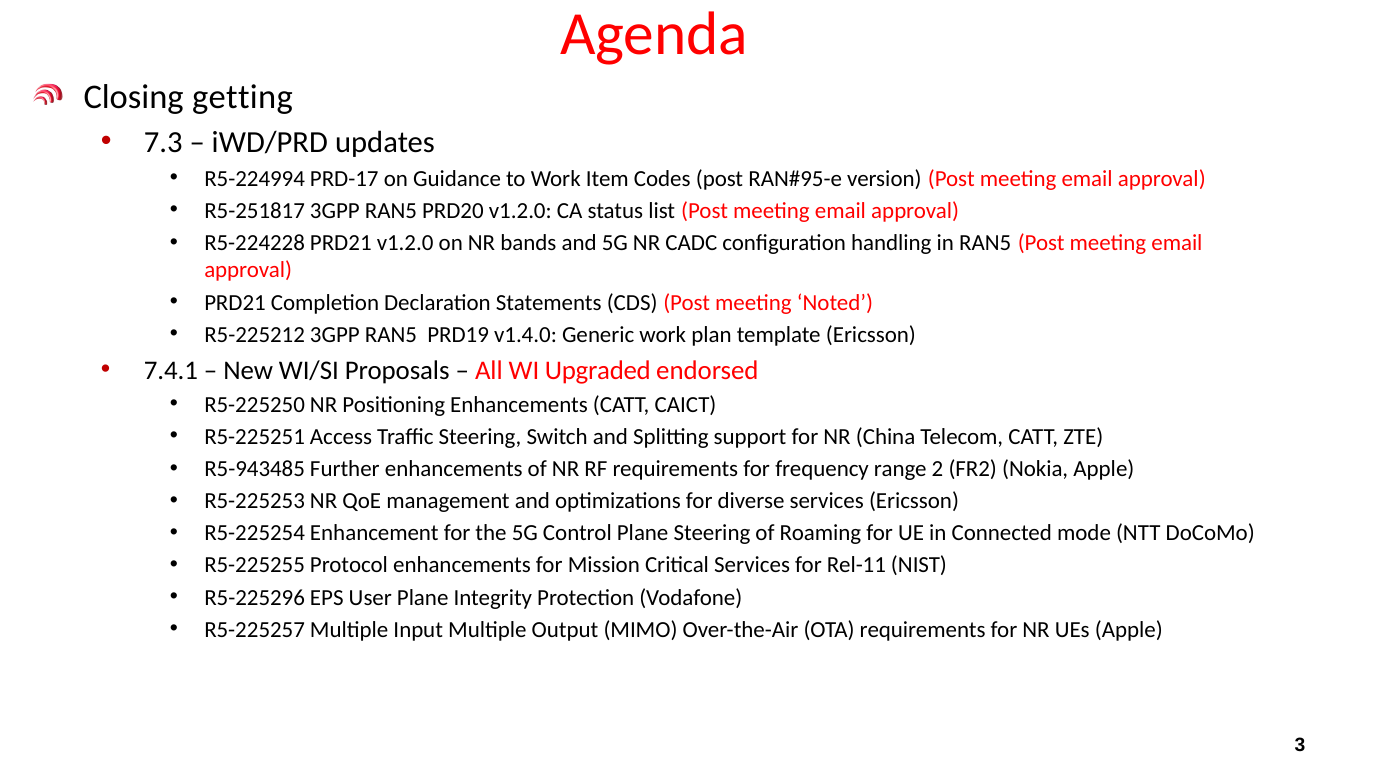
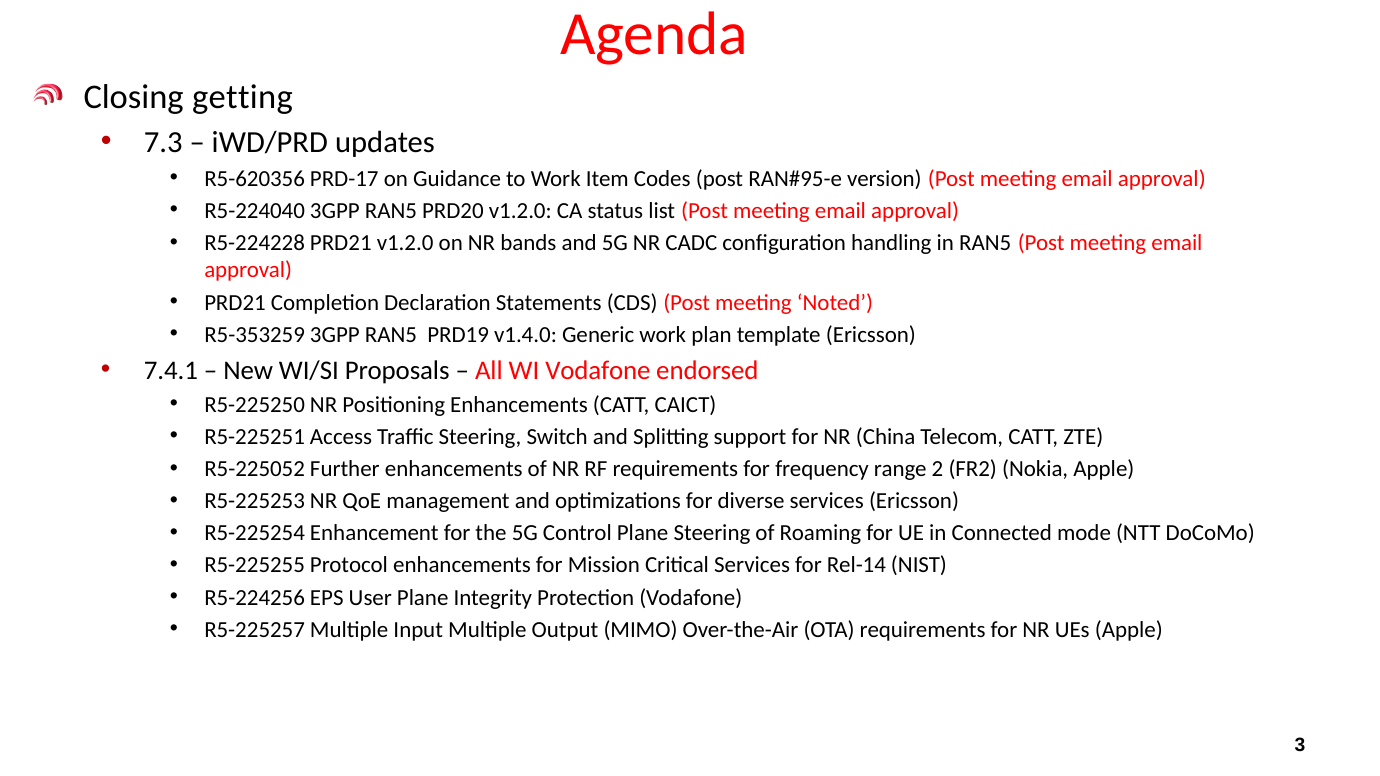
R5-224994: R5-224994 -> R5-620356 (255, 179)
R5-251817: R5-251817 -> R5-224040 (255, 211)
R5-225212: R5-225212 -> R5-353259 (255, 335)
WI Upgraded: Upgraded -> Vodafone (598, 370)
R5-943485: R5-943485 -> R5-225052 (255, 469)
Rel-11: Rel-11 -> Rel-14 (856, 566)
R5-225296: R5-225296 -> R5-224256 (255, 598)
